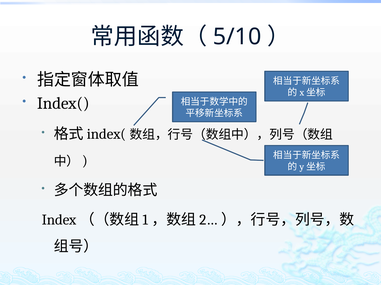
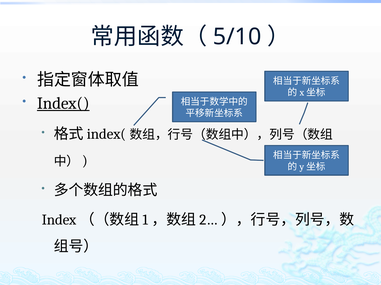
Index( underline: none -> present (63, 104)
